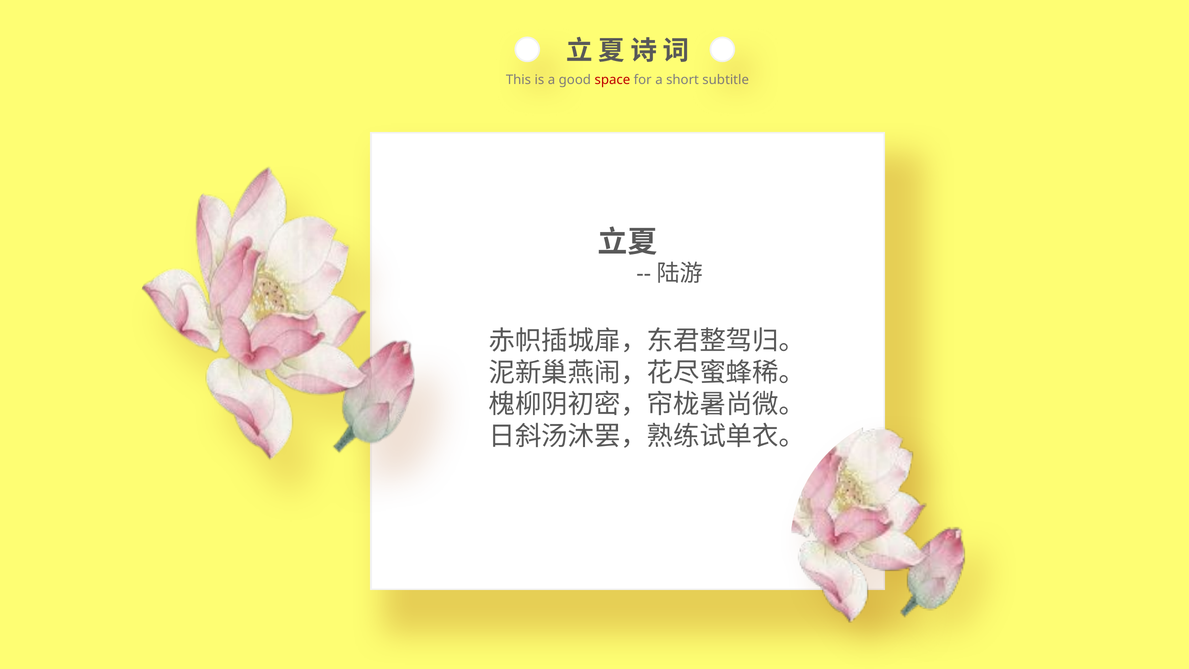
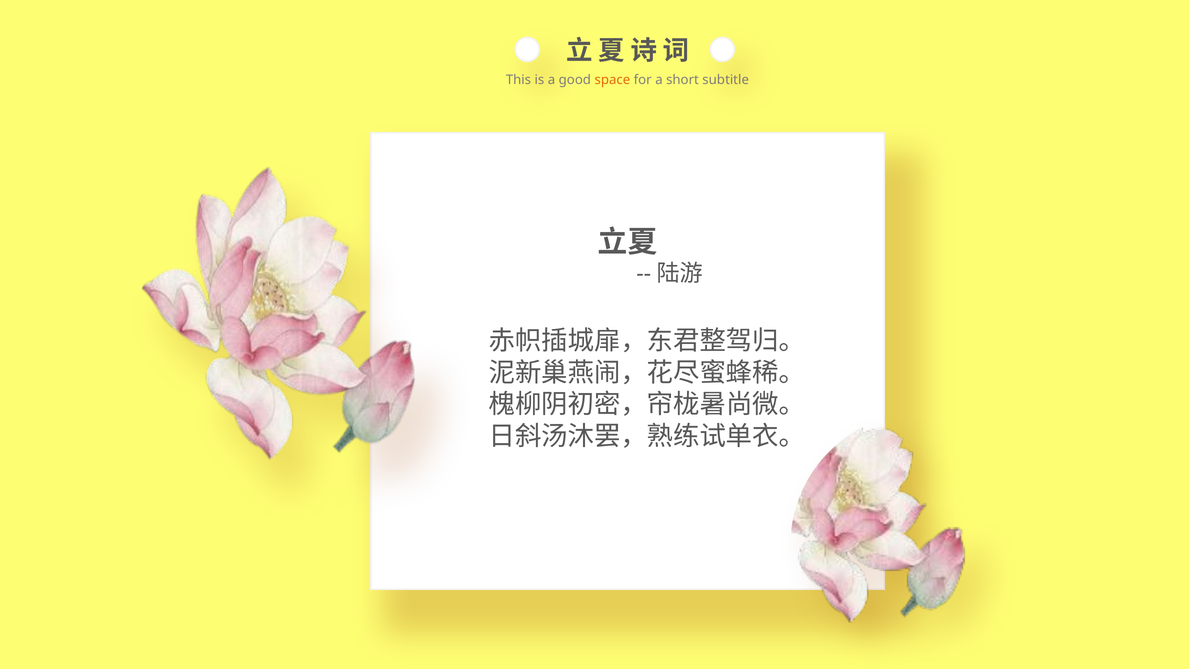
space colour: red -> orange (612, 80)
